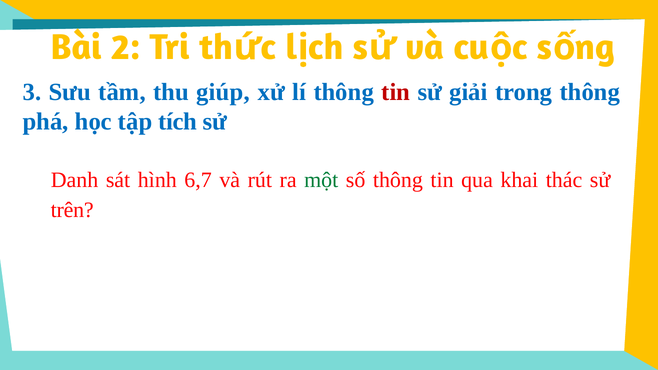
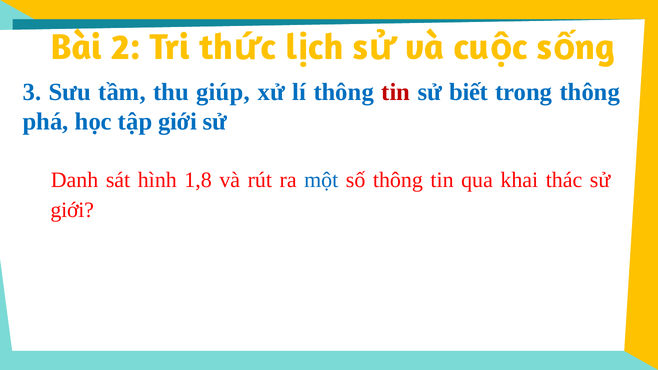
giải: giải -> biết (469, 92)
tập tích: tích -> giới (178, 122)
6,7: 6,7 -> 1,8 (198, 180)
một colour: green -> blue (321, 180)
trên: trên -> giới (72, 210)
